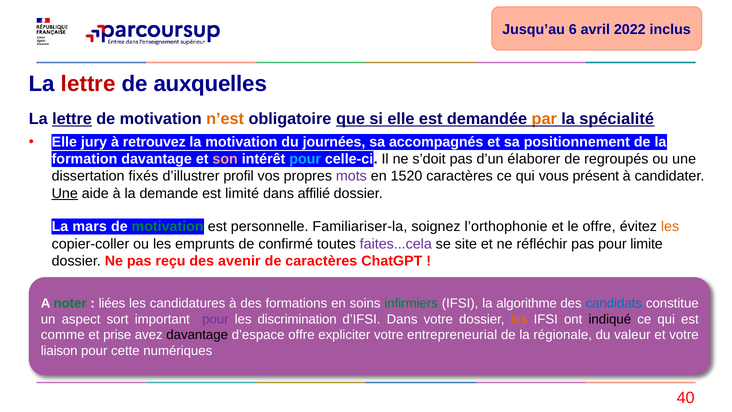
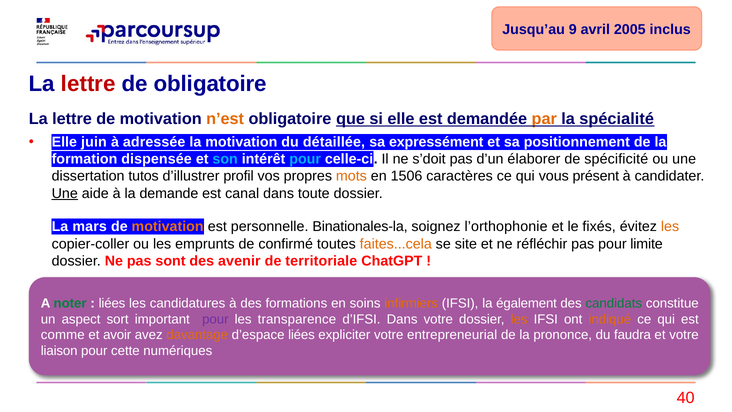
6: 6 -> 9 (573, 29)
2022: 2022 -> 2005 (630, 29)
de auxquelles: auxquelles -> obligatoire (210, 84)
lettre underline: present -> none (72, 119)
jury: jury -> juin (94, 142)
retrouvez: retrouvez -> adressée (154, 142)
journées: journées -> détaillée (334, 142)
accompagnés: accompagnés -> expressément (436, 142)
formation davantage: davantage -> dispensée (157, 159)
son colour: pink -> light blue (225, 159)
regroupés: regroupés -> spécificité (616, 159)
fixés: fixés -> tutos (144, 176)
mots colour: purple -> orange (351, 176)
1520: 1520 -> 1506 (406, 176)
limité: limité -> canal (242, 193)
affilié: affilié -> toute (314, 193)
motivation colour: green -> orange (168, 227)
Familiariser-la: Familiariser-la -> Binationales-la (360, 227)
le offre: offre -> fixés (599, 227)
faites...cela colour: purple -> orange (396, 244)
reçu: reçu -> sont (171, 261)
de caractères: caractères -> territoriale (321, 261)
infirmiers colour: green -> orange (411, 303)
algorithme: algorithme -> également (527, 303)
candidats colour: blue -> green (614, 303)
discrimination: discrimination -> transparence (297, 319)
indiqué colour: black -> orange (610, 319)
prise: prise -> avoir (117, 335)
davantage colour: black -> orange (197, 335)
d’espace offre: offre -> liées (301, 335)
régionale: régionale -> prononce (563, 335)
valeur: valeur -> faudra (633, 335)
